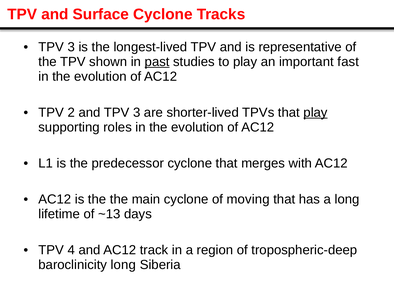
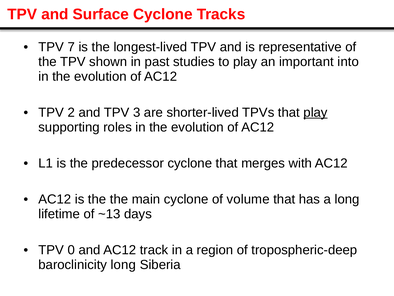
3: 3 -> 7 (71, 47)
past underline: present -> none (157, 62)
fast: fast -> into (348, 62)
moving: moving -> volume (248, 199)
4: 4 -> 0 (71, 250)
